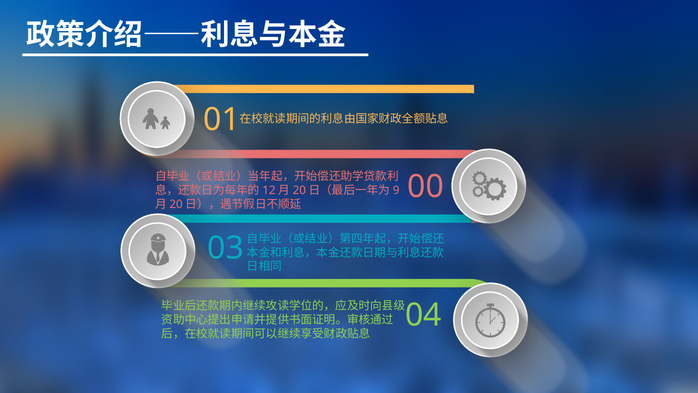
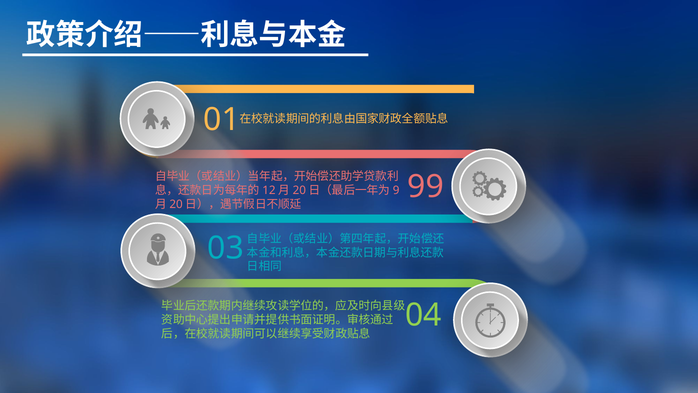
00: 00 -> 99 (426, 186)
